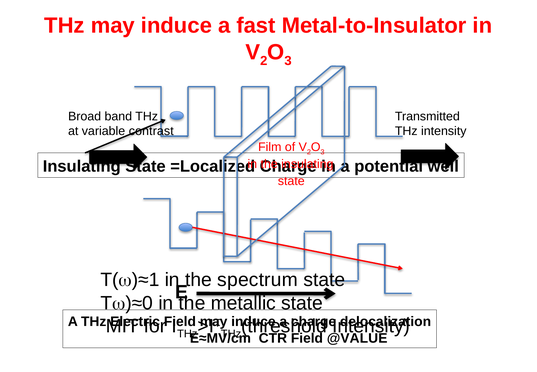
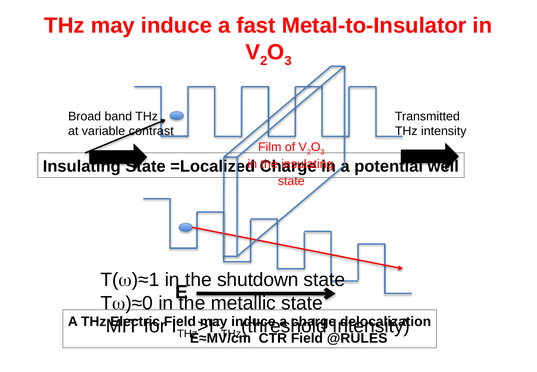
spectrum: spectrum -> shutdown (258, 280)
@VALUE: @VALUE -> @RULES (357, 338)
